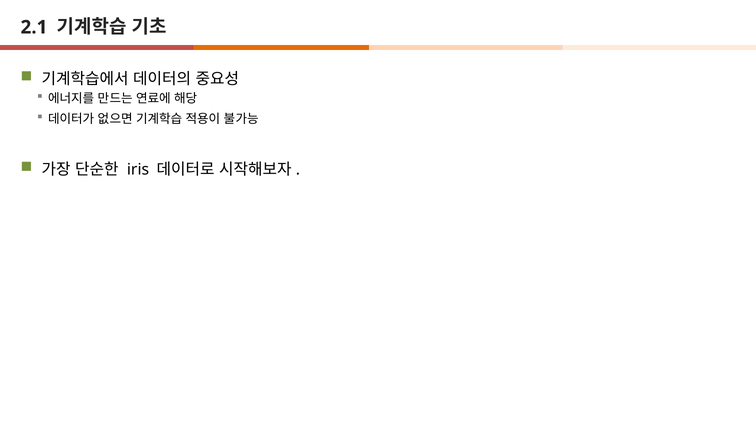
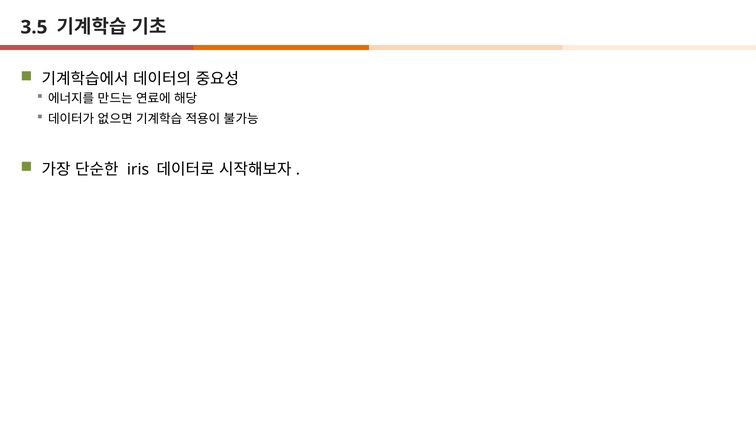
2.1: 2.1 -> 3.5 (34, 27)
